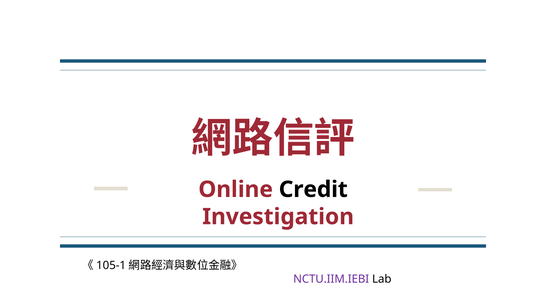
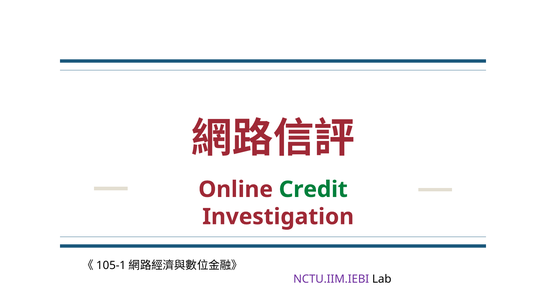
Credit colour: black -> green (313, 190)
